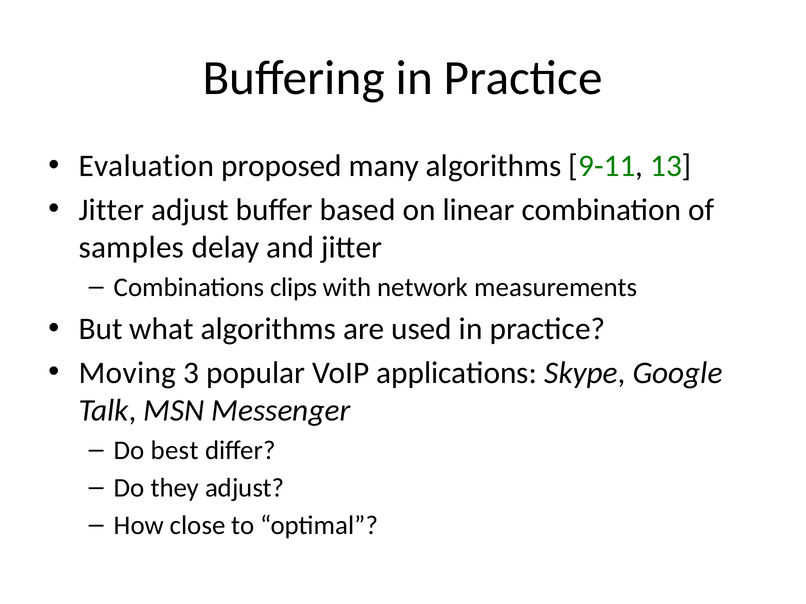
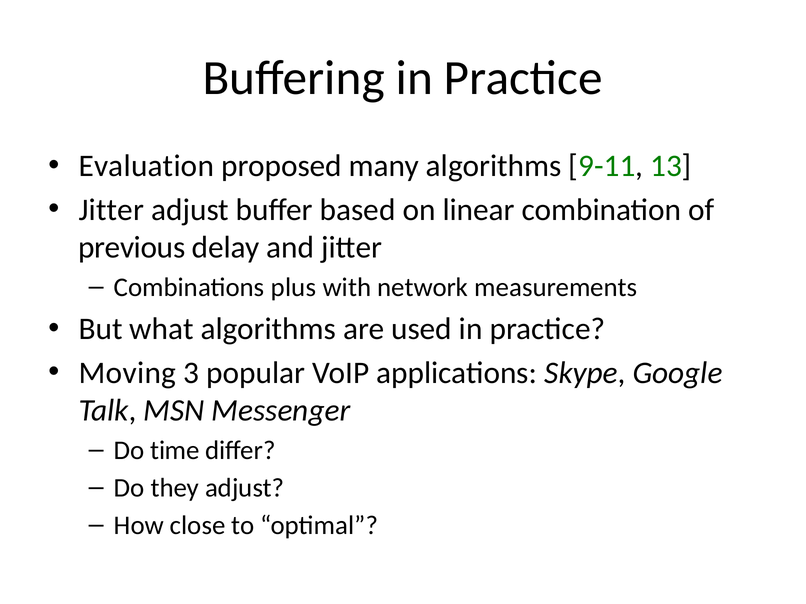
samples: samples -> previous (132, 248)
clips: clips -> plus (294, 288)
best: best -> time (175, 451)
